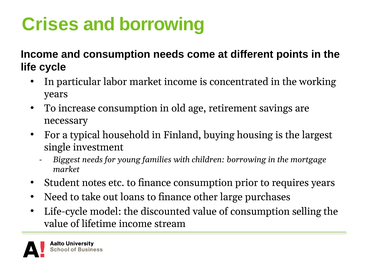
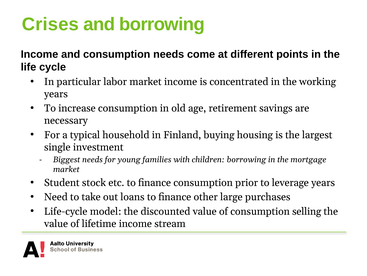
notes: notes -> stock (94, 182)
requires: requires -> leverage (290, 182)
